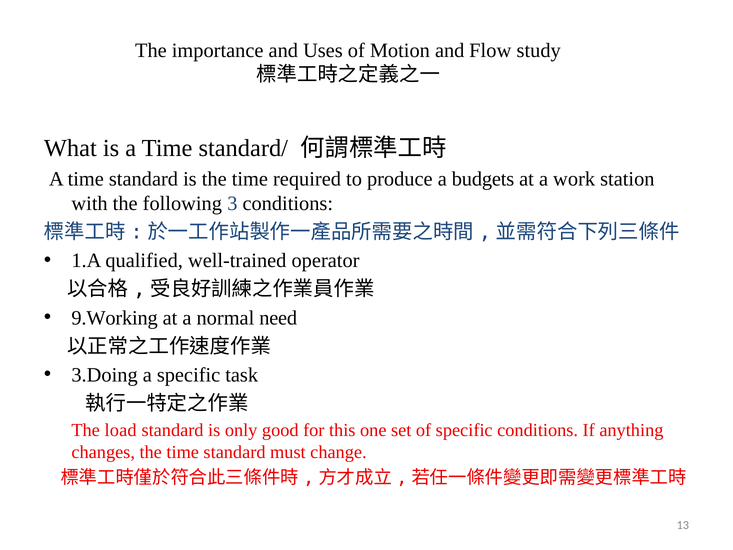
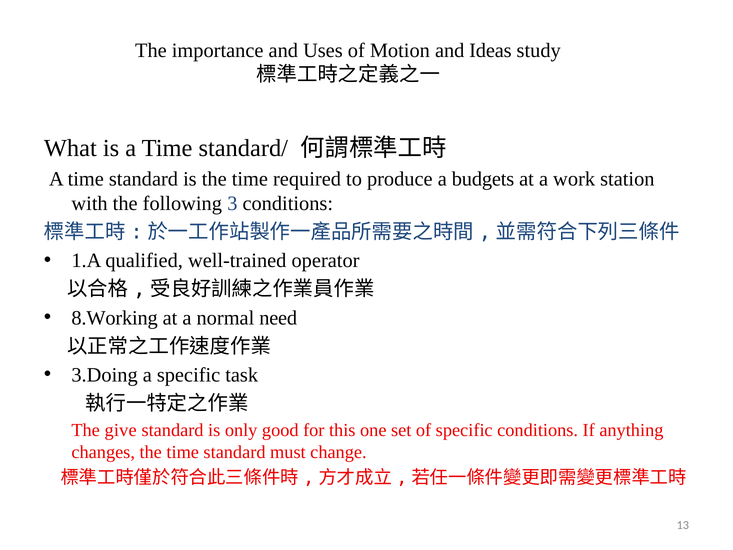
Flow: Flow -> Ideas (490, 50)
9.Working: 9.Working -> 8.Working (115, 318)
load: load -> give (121, 430)
